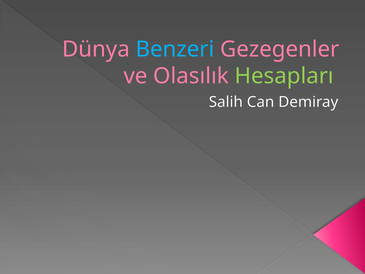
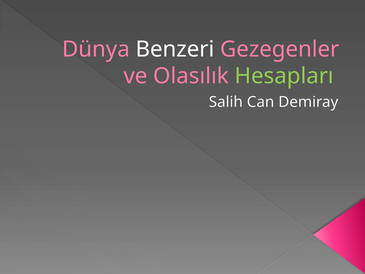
Benzeri colour: light blue -> white (175, 49)
